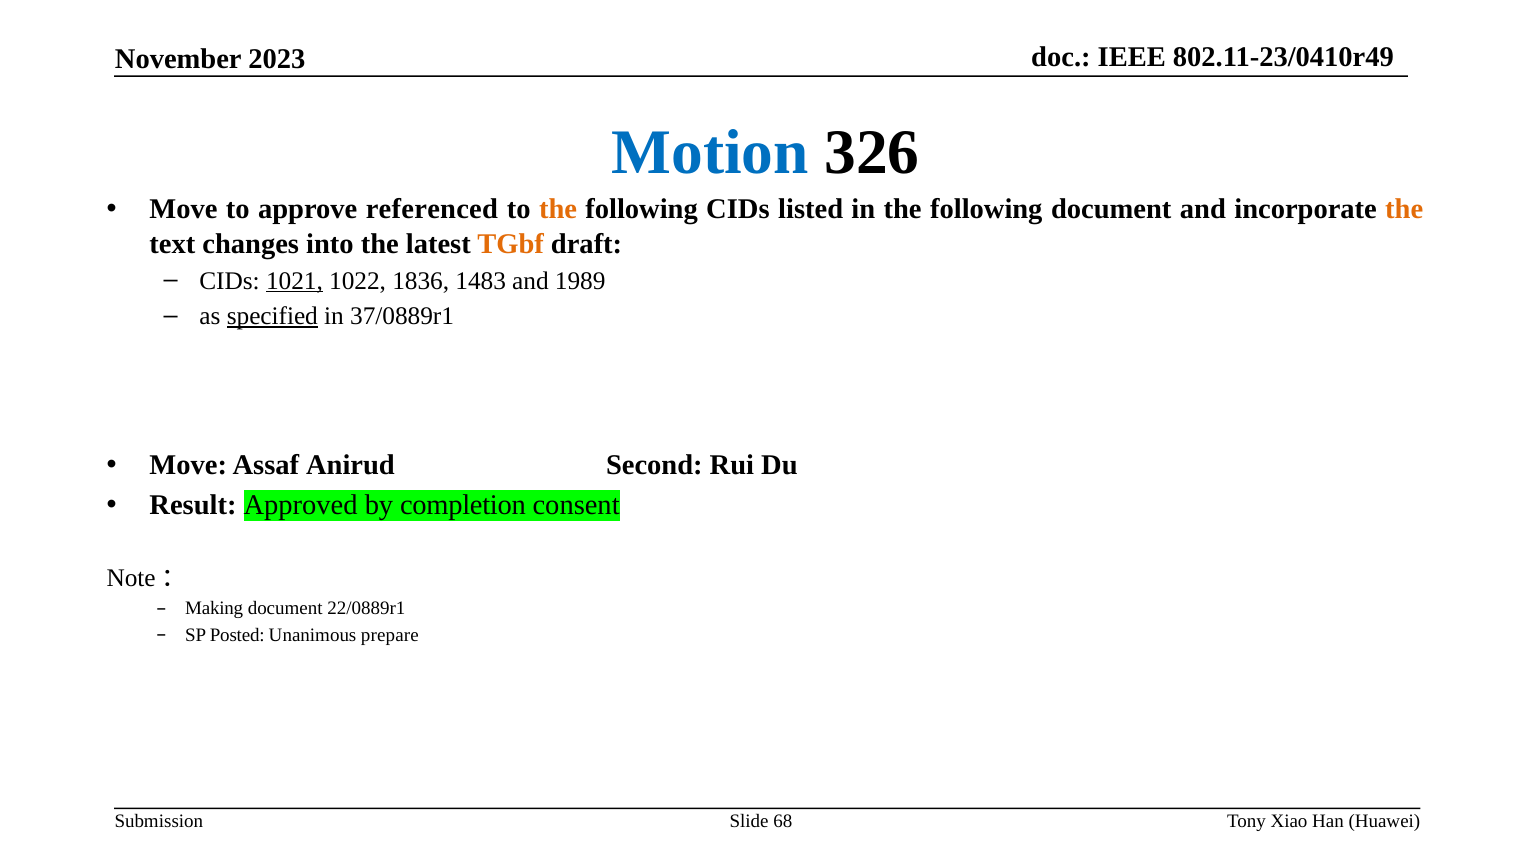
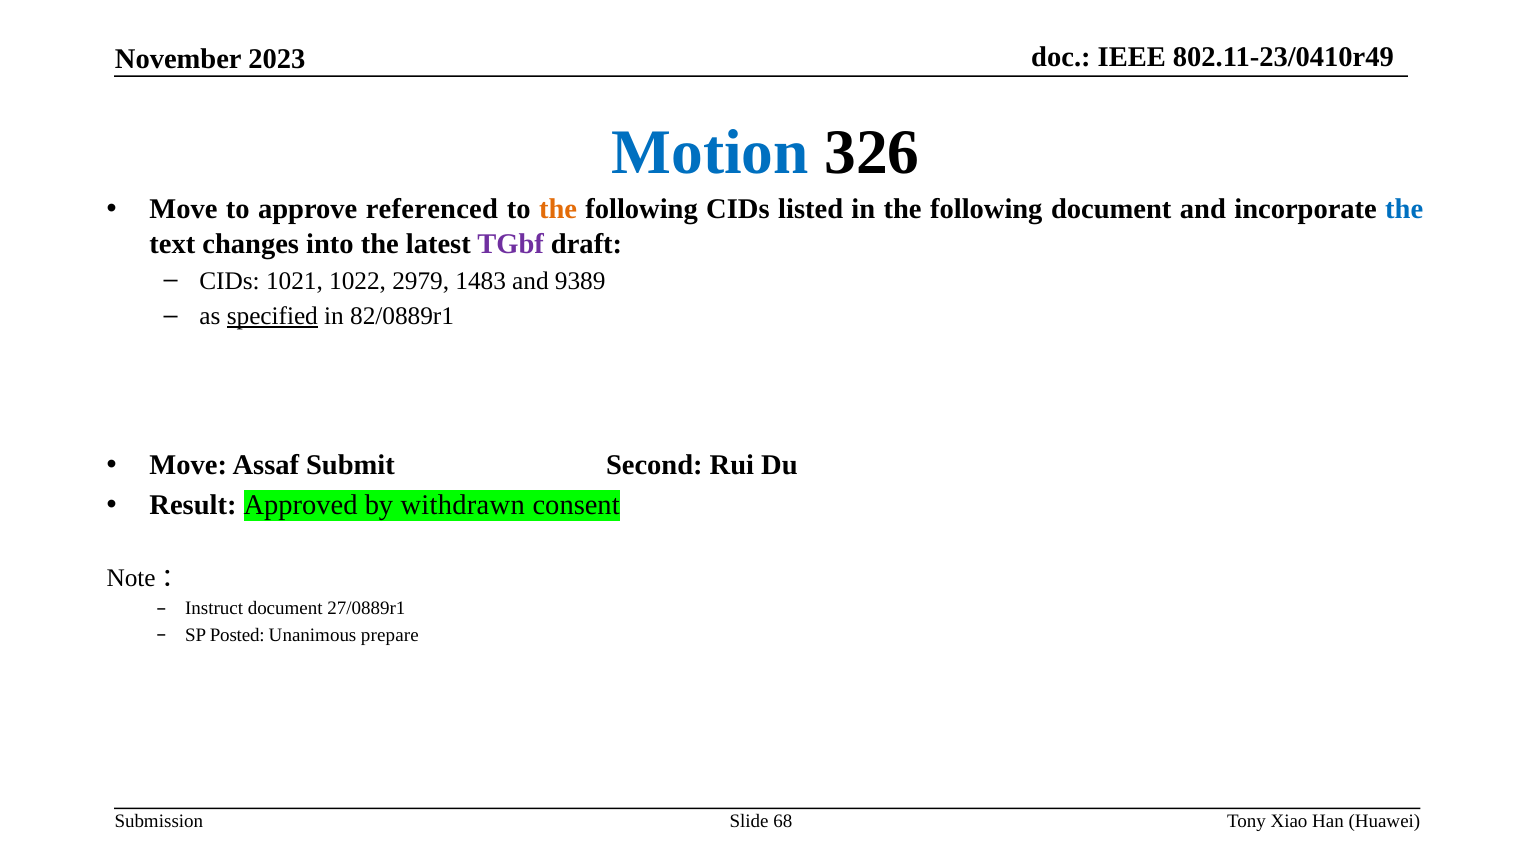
the colour: orange -> blue (1404, 209)
TGbf colour: orange -> purple (511, 244)
1021 underline: present -> none (294, 281)
1836: 1836 -> 2979 (421, 281)
1989: 1989 -> 9389 (580, 281)
37/0889r1: 37/0889r1 -> 82/0889r1 (402, 316)
Anirud: Anirud -> Submit (350, 466)
completion: completion -> withdrawn (463, 506)
Making: Making -> Instruct (214, 608)
22/0889r1: 22/0889r1 -> 27/0889r1 (366, 608)
